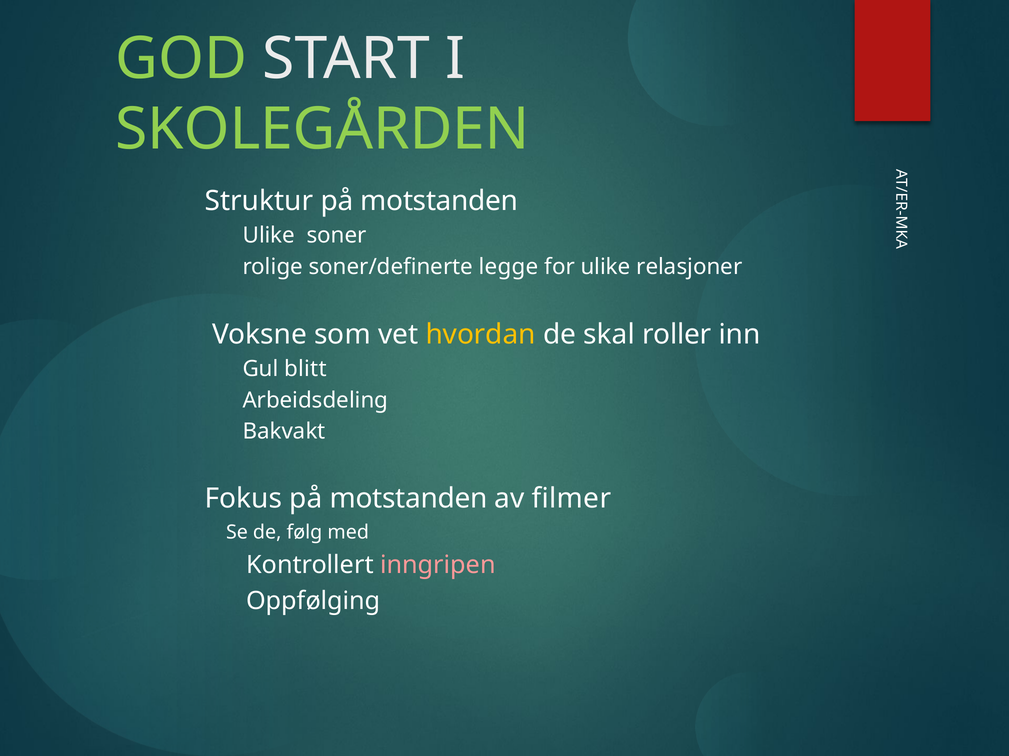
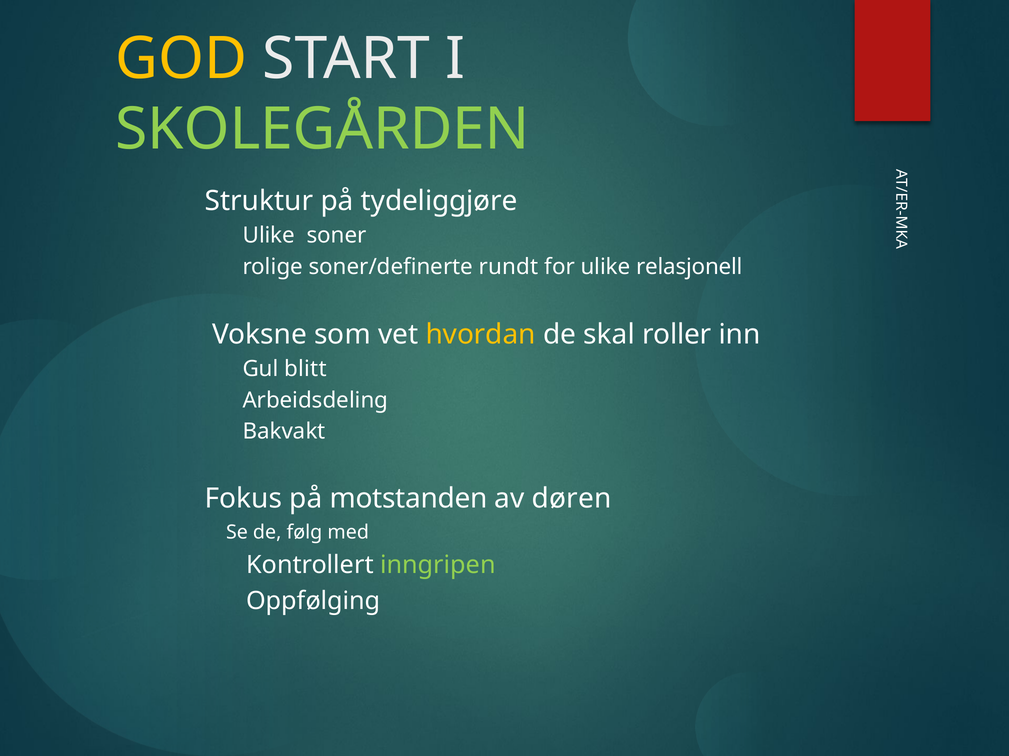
GOD colour: light green -> yellow (181, 59)
Struktur på motstanden: motstanden -> tydeliggjøre (439, 201)
legge: legge -> rundt (509, 267)
relasjoner: relasjoner -> relasjonell (689, 267)
filmer: filmer -> døren (572, 499)
inngripen colour: pink -> light green (438, 566)
